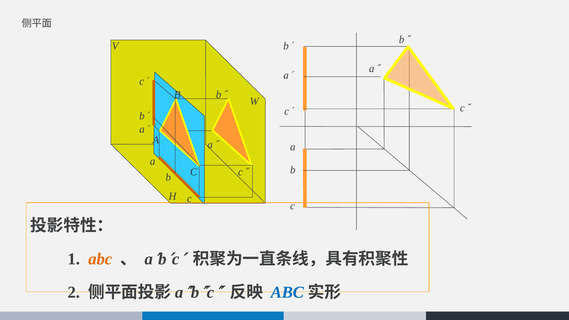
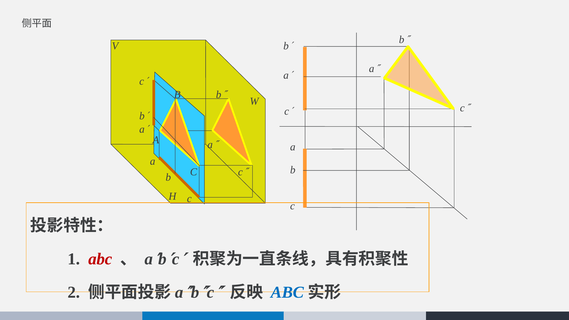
abc colour: orange -> red (100, 259)
